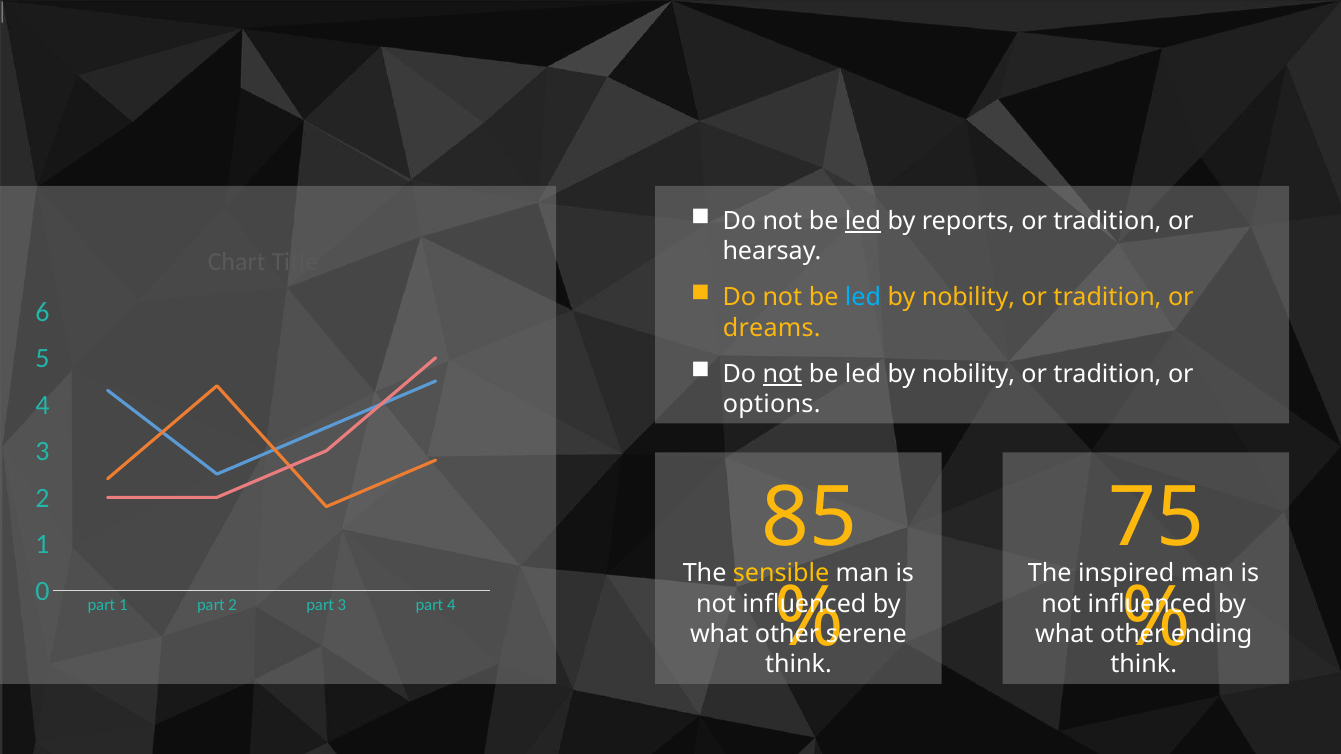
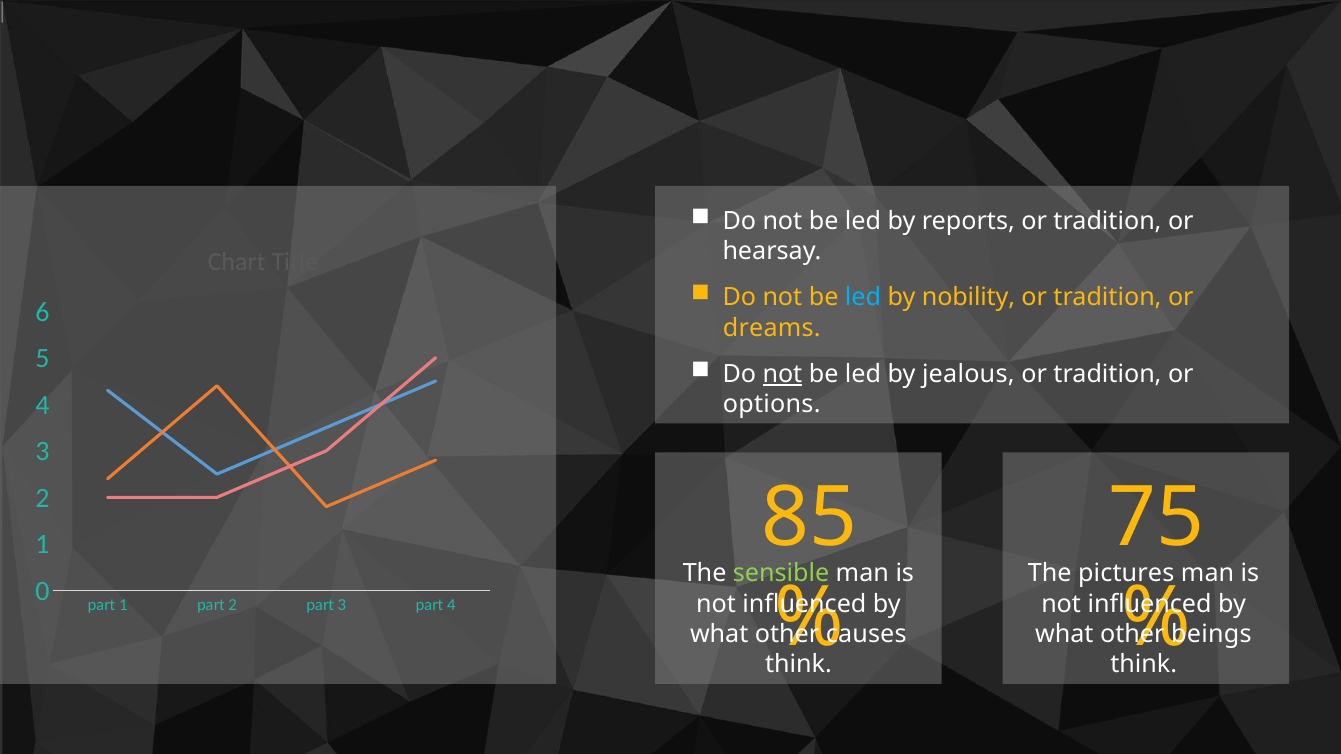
led underline: present -> none (863, 221)
nobility: nobility -> jealous (968, 374)
sensible colour: yellow -> light green (781, 574)
inspired: inspired -> pictures (1126, 574)
serene: serene -> causes (866, 634)
ending: ending -> beings (1211, 634)
